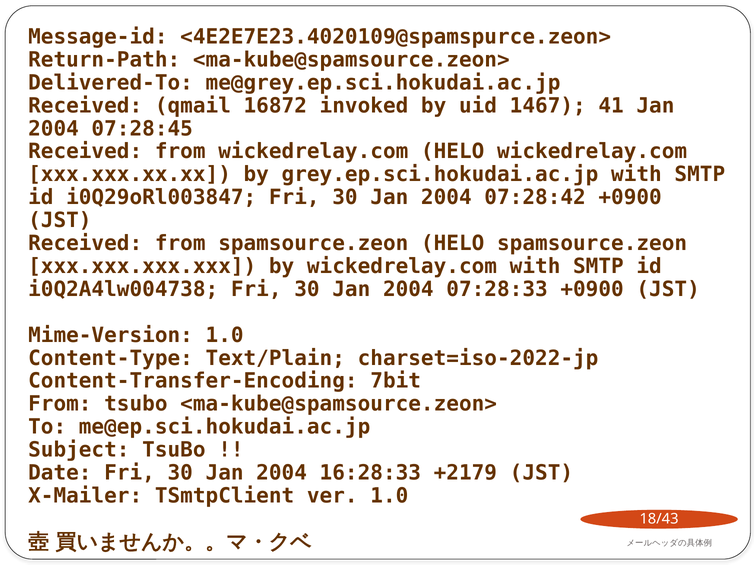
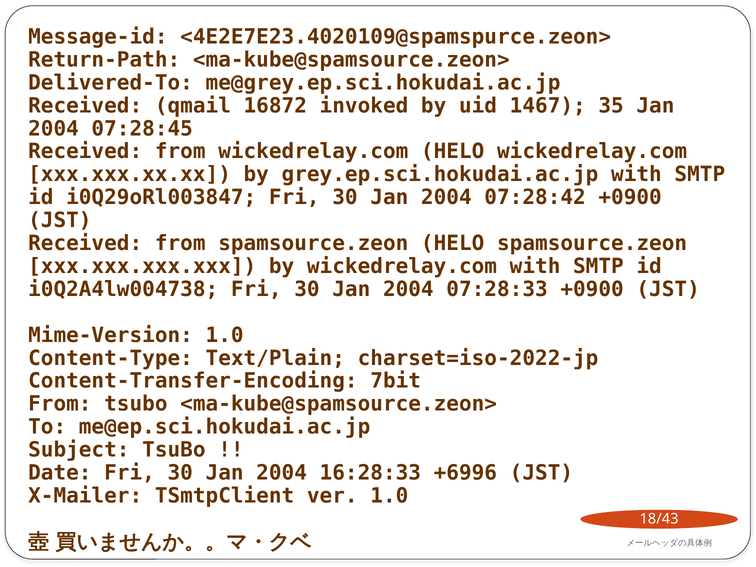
41: 41 -> 35 (611, 106)
+2179: +2179 -> +6996 (465, 473)
